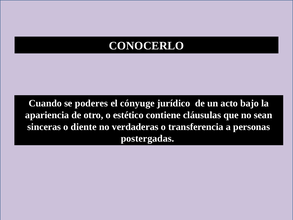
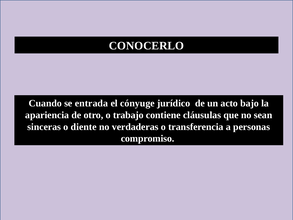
poderes: poderes -> entrada (91, 103)
estético: estético -> trabajo (128, 115)
postergadas: postergadas -> compromiso (148, 138)
